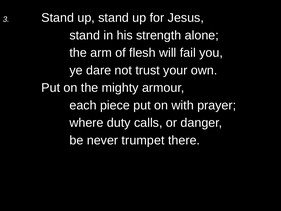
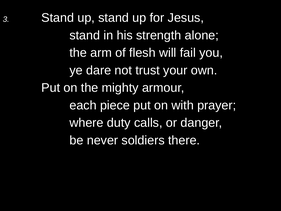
trumpet: trumpet -> soldiers (143, 140)
